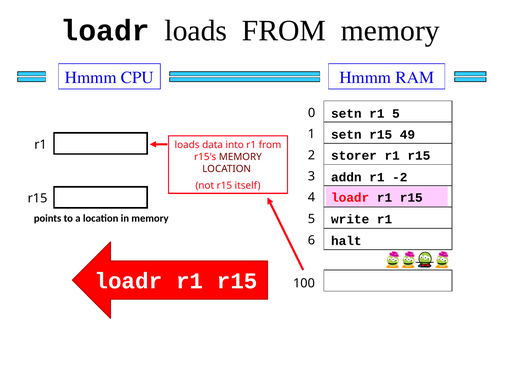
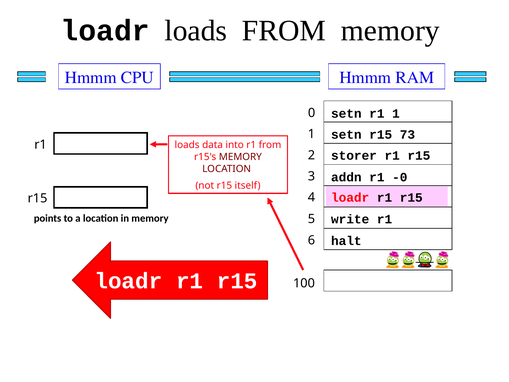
r1 5: 5 -> 1 (396, 113)
49: 49 -> 73 (407, 135)
-2: -2 -> -0 (400, 177)
